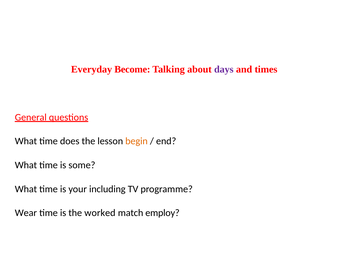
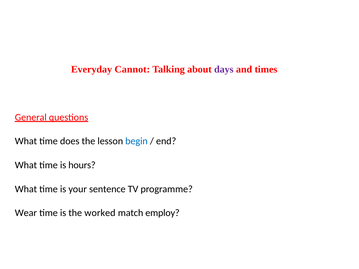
Become: Become -> Cannot (132, 69)
begin colour: orange -> blue (137, 141)
some: some -> hours (82, 165)
including: including -> sentence (107, 189)
